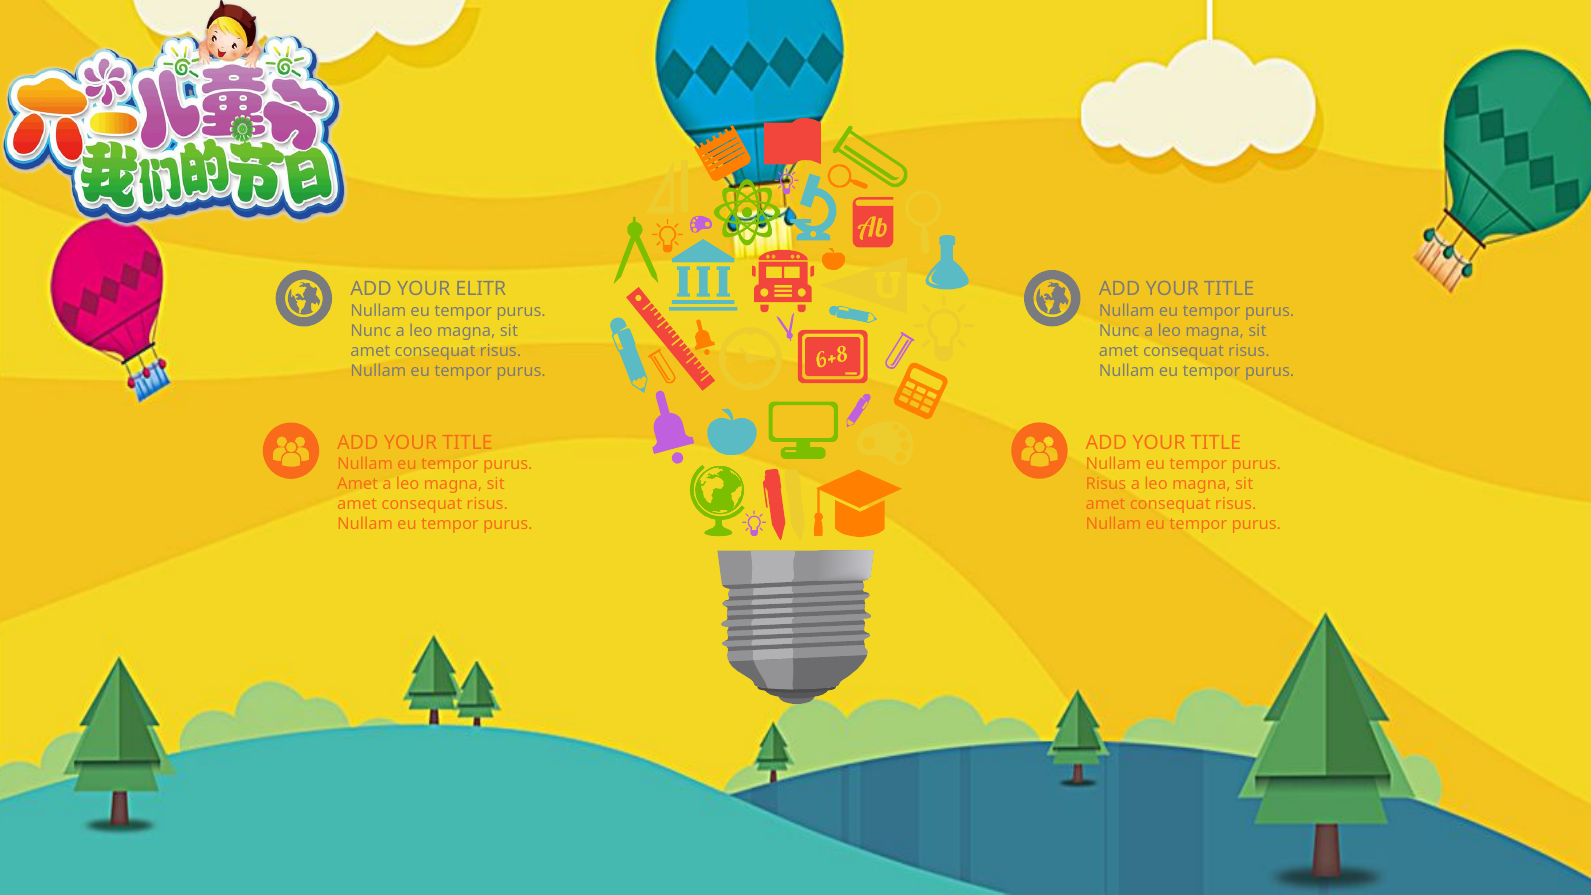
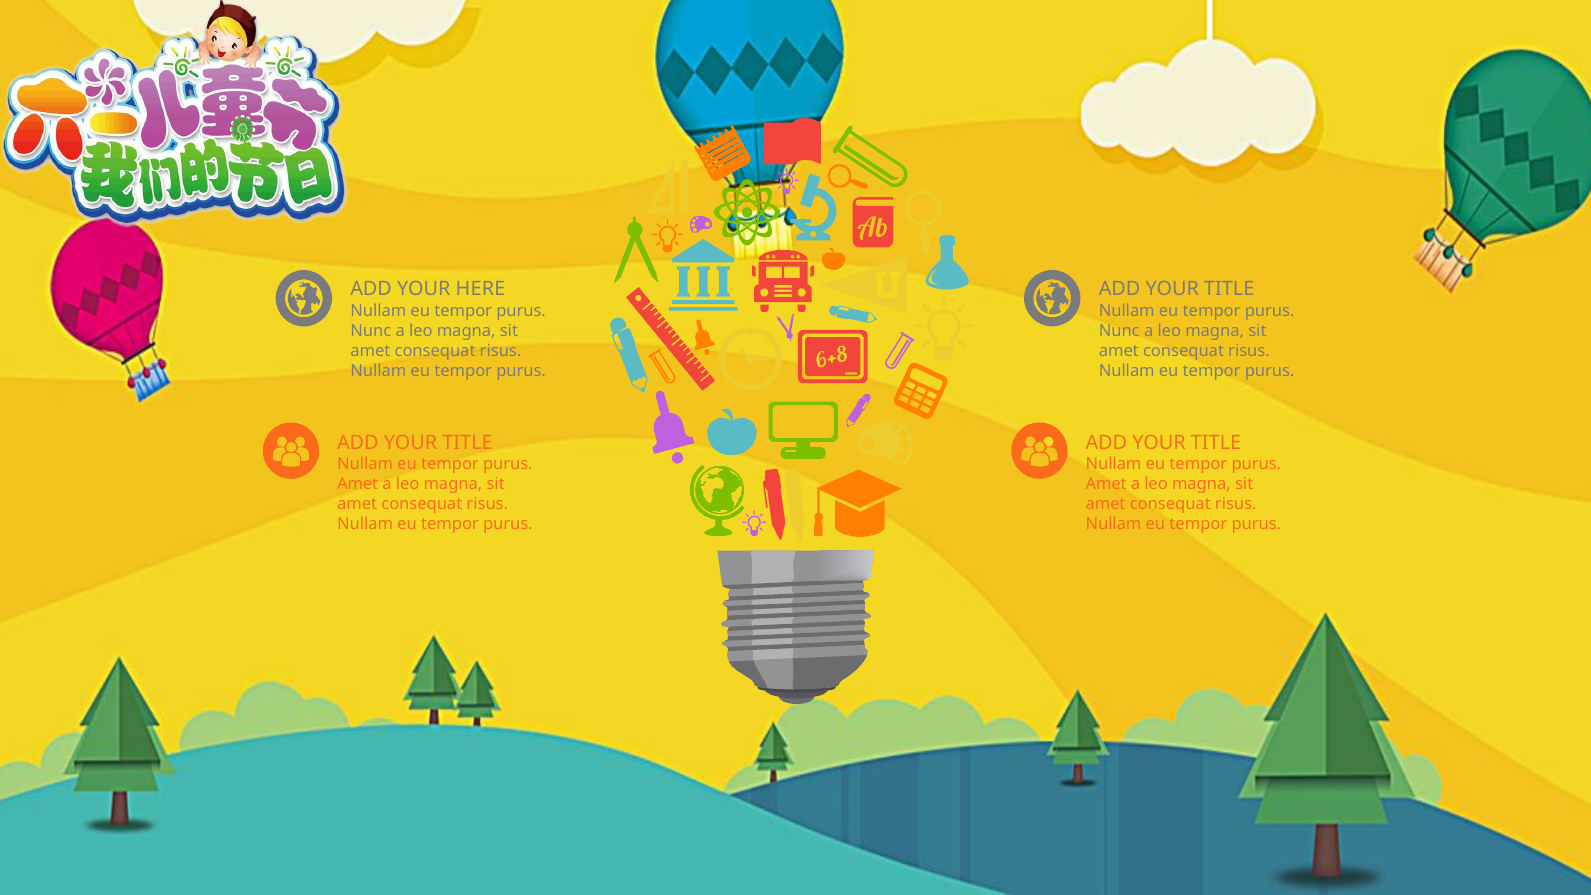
ELITR: ELITR -> HERE (481, 289)
Risus: Risus -> Amet (1106, 484)
